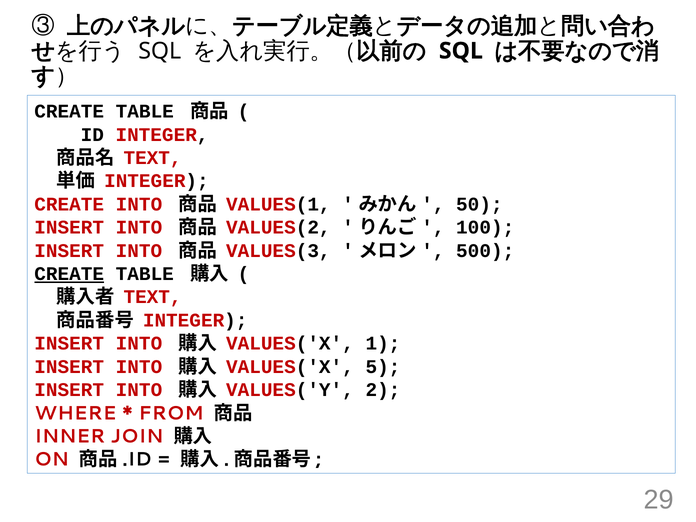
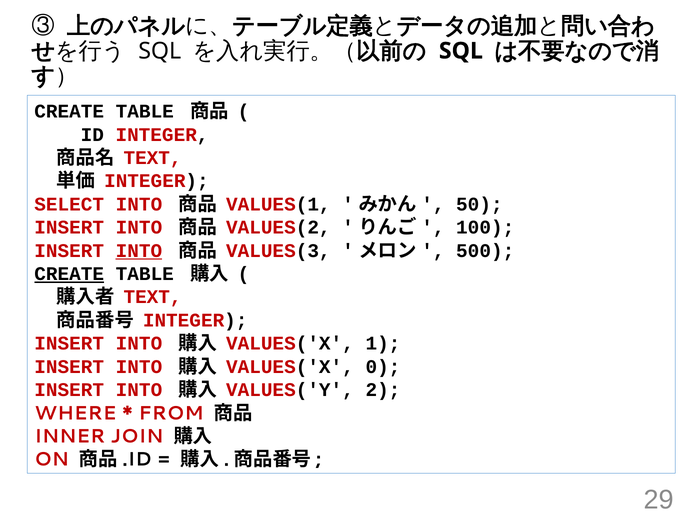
CREATE: CREATE -> SELECT (69, 204)
INTO underline: none -> present (139, 251)
5: 5 -> 0 (383, 367)
